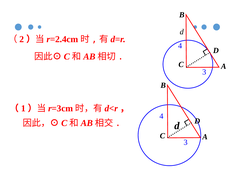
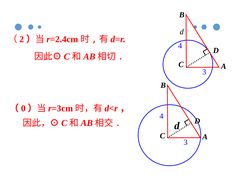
1: 1 -> 0 (23, 108)
